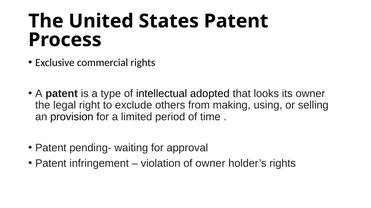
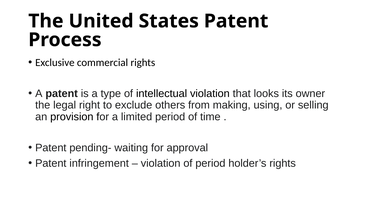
intellectual adopted: adopted -> violation (210, 94)
of owner: owner -> period (210, 164)
